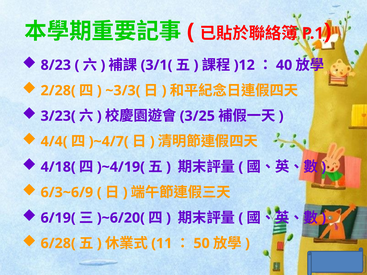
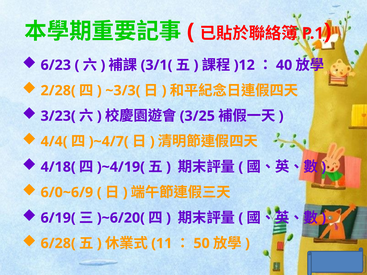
8/23: 8/23 -> 6/23 (56, 65)
6/3~6/9: 6/3~6/9 -> 6/0~6/9 (67, 193)
